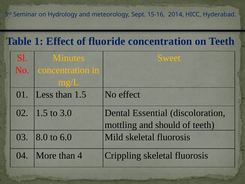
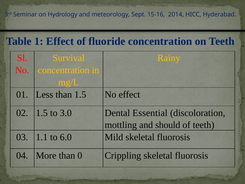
Minutes: Minutes -> Survival (69, 58)
Sweet: Sweet -> Rainy (169, 58)
8.0: 8.0 -> 1.1 (42, 137)
4: 4 -> 0 (80, 155)
